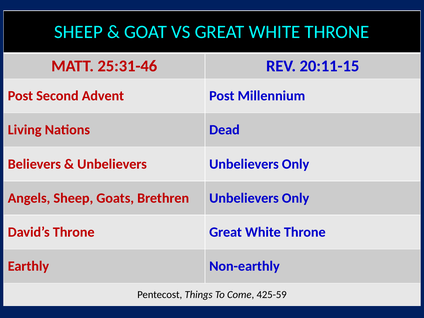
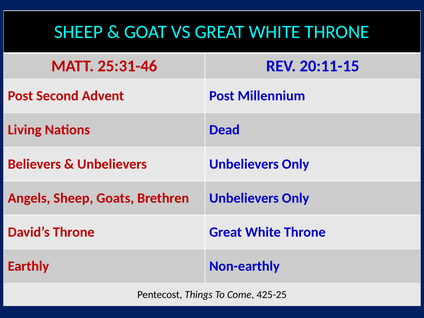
425-59: 425-59 -> 425-25 (272, 295)
